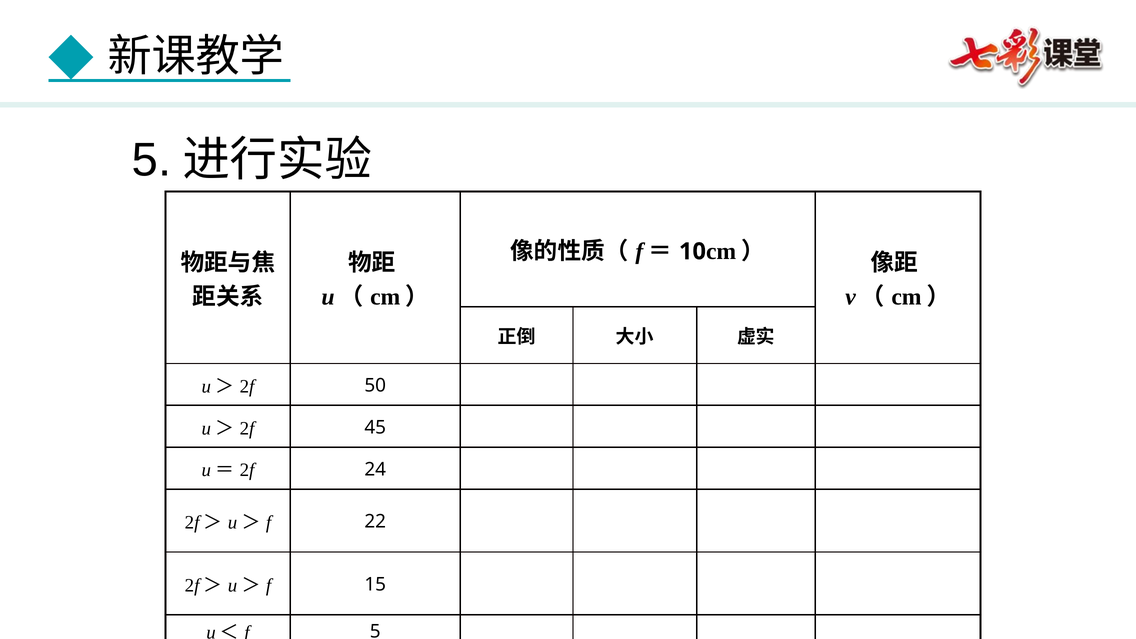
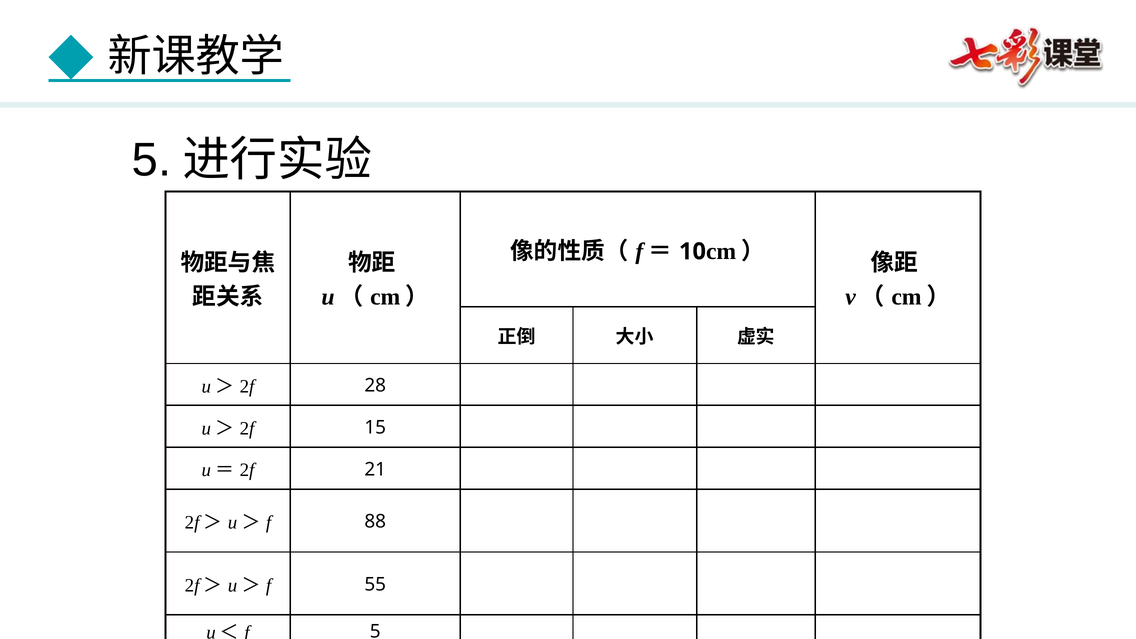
50: 50 -> 28 (375, 386)
45: 45 -> 15 (375, 427)
24: 24 -> 21 (375, 469)
22: 22 -> 88 (375, 522)
15: 15 -> 55 (375, 585)
